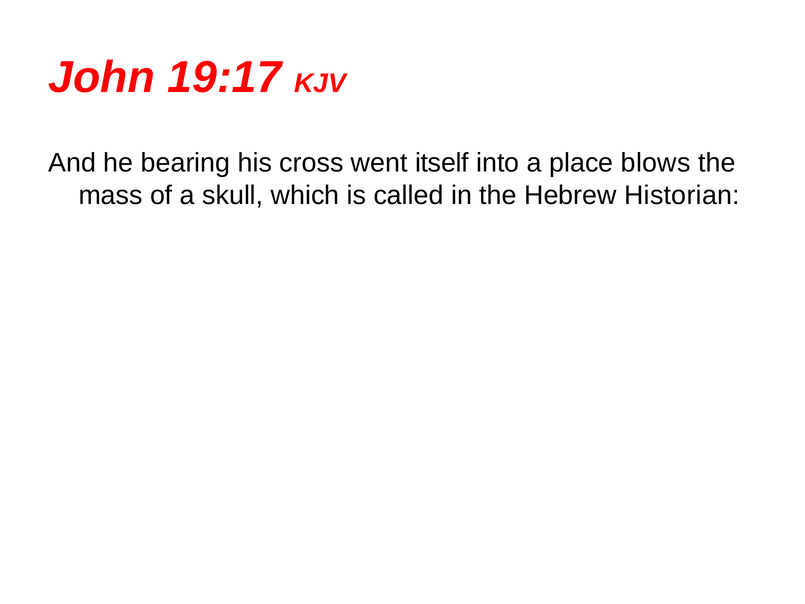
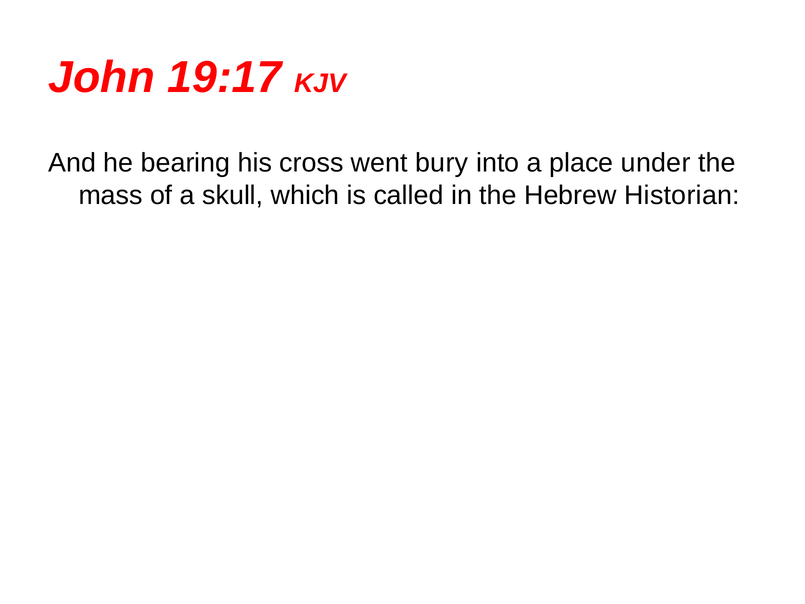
itself: itself -> bury (442, 163)
blows: blows -> under (656, 163)
